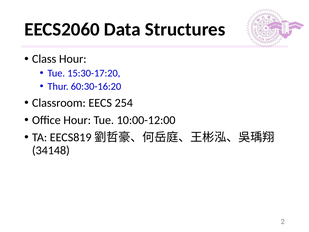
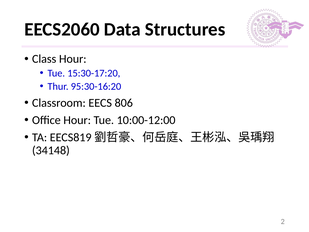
60:30-16:20: 60:30-16:20 -> 95:30-16:20 (96, 86)
254: 254 -> 806 (124, 103)
